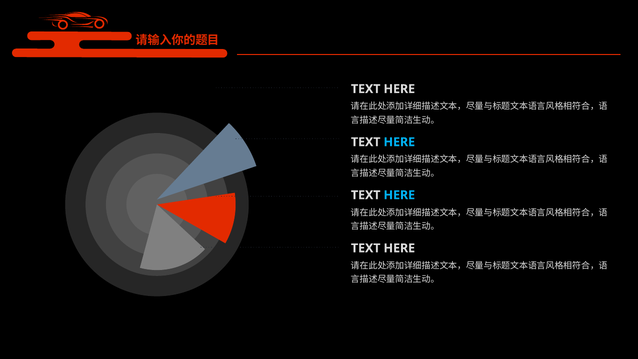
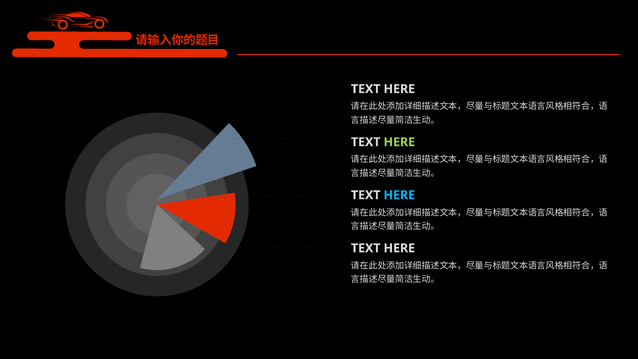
HERE colour: light blue -> light green (399, 142)
